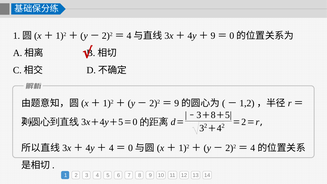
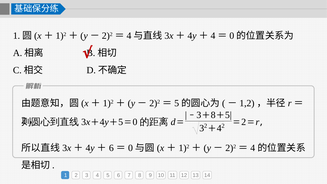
9: 9 -> 4 (213, 36)
9: 9 -> 5 (177, 103)
4: 4 -> 6 (111, 148)
